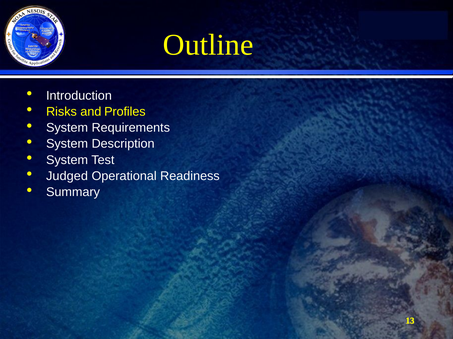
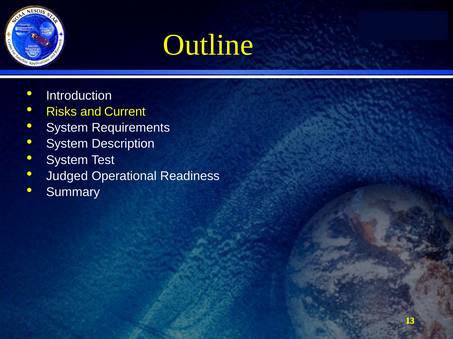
Profiles: Profiles -> Current (125, 112)
